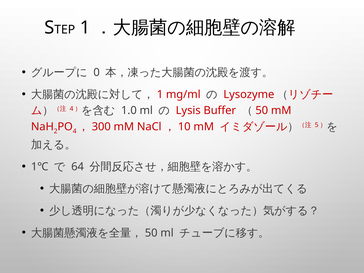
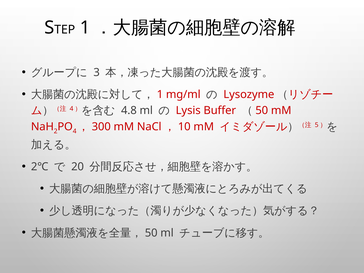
0: 0 -> 3 (97, 72)
1.0: 1.0 -> 4.8 (129, 110)
1℃: 1℃ -> 2℃ (40, 167)
64: 64 -> 20 (78, 167)
